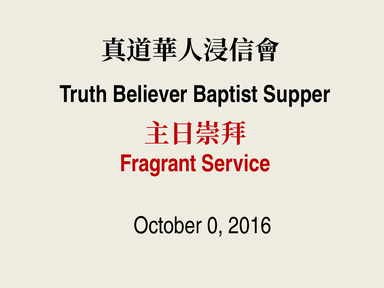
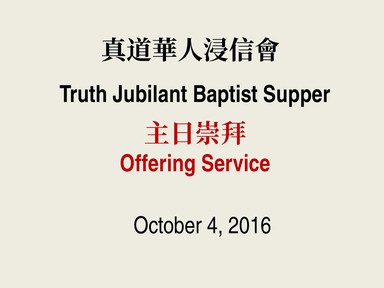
Believer: Believer -> Jubilant (150, 94)
Fragrant: Fragrant -> Offering (158, 164)
0: 0 -> 4 (215, 226)
